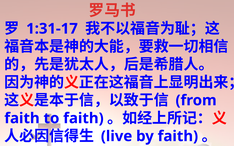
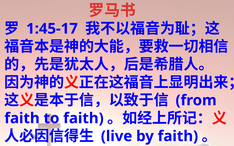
1:31-17: 1:31-17 -> 1:45-17 (52, 29)
